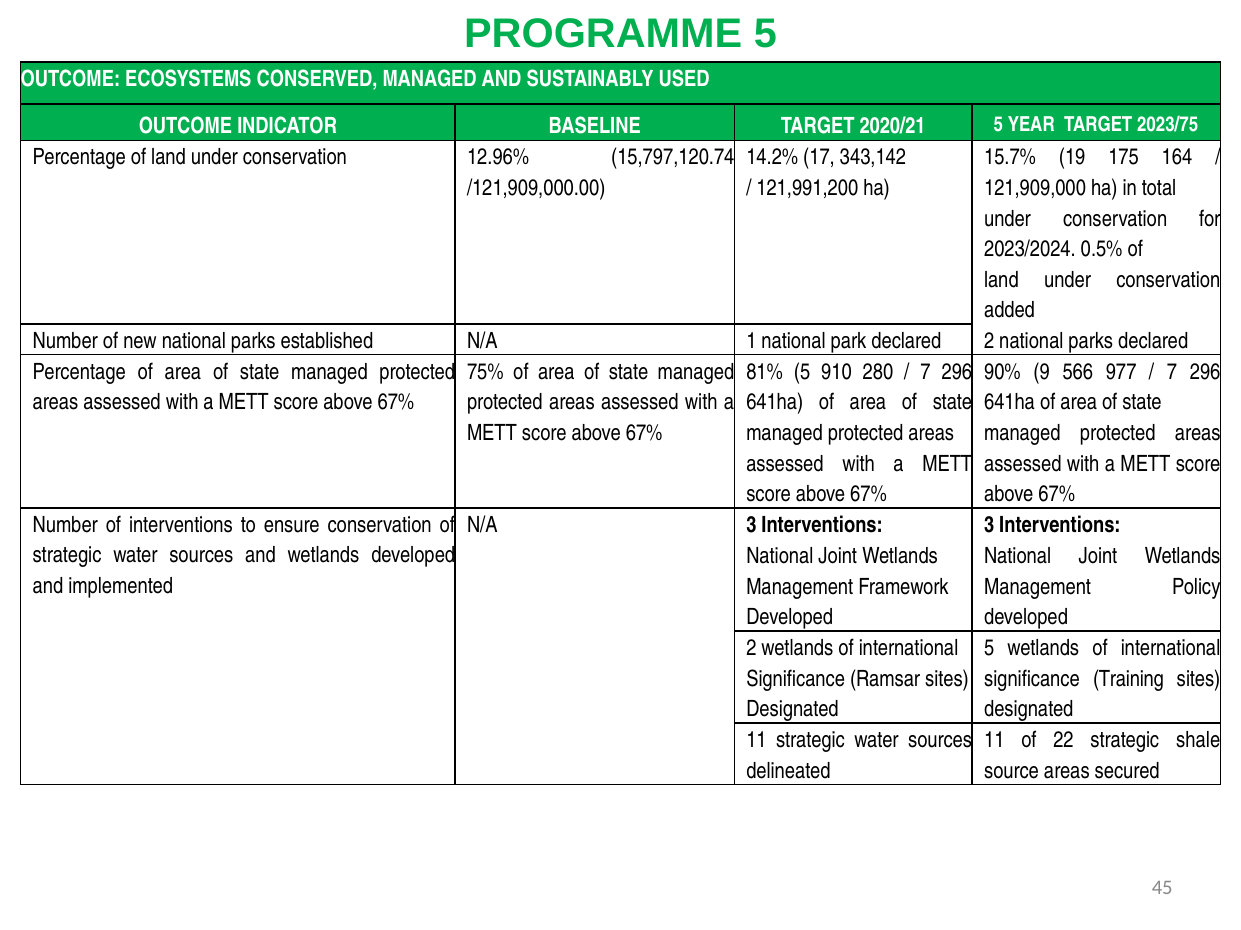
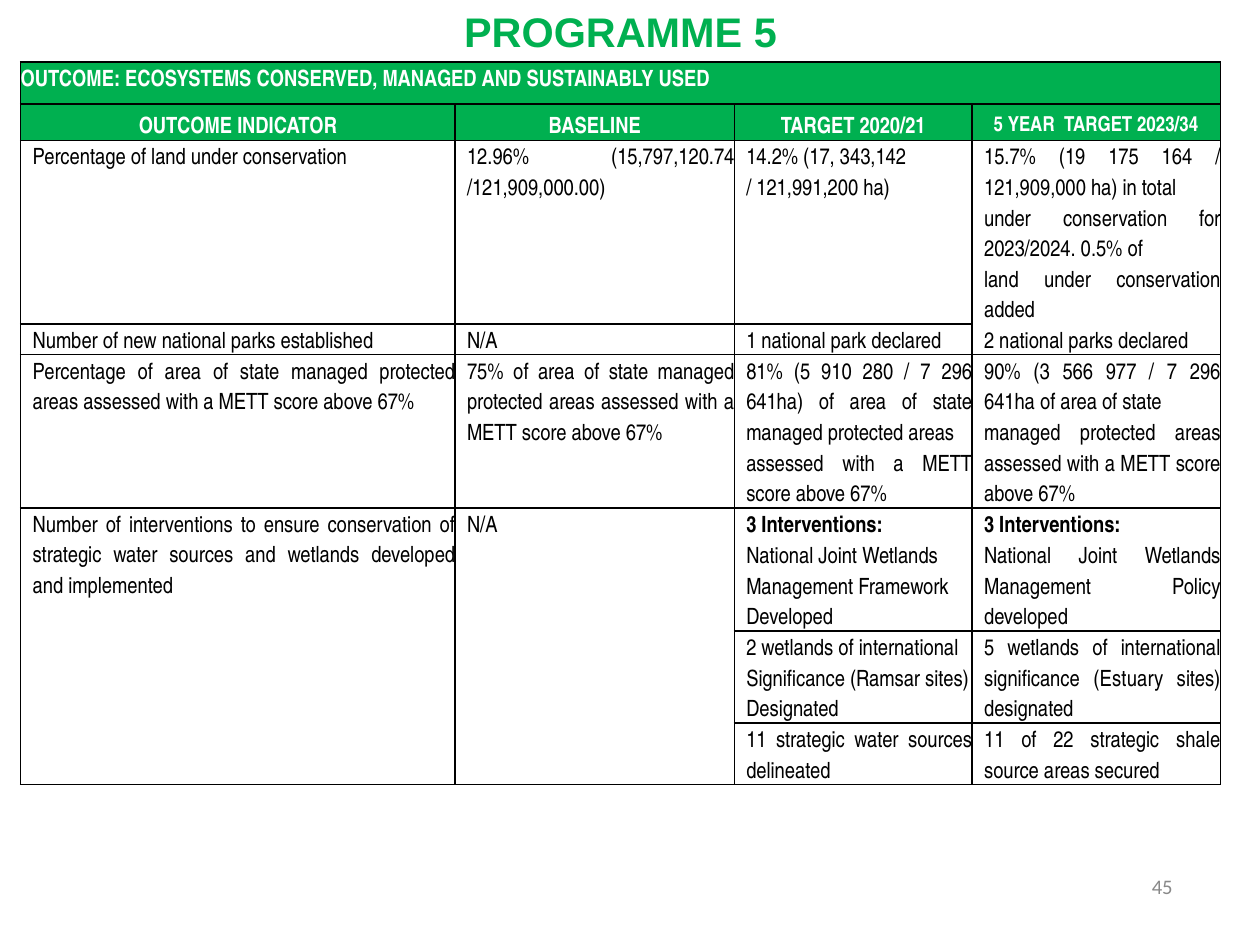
2023/75: 2023/75 -> 2023/34 (1168, 125)
90% 9: 9 -> 3 (1042, 372)
Training: Training -> Estuary (1128, 679)
